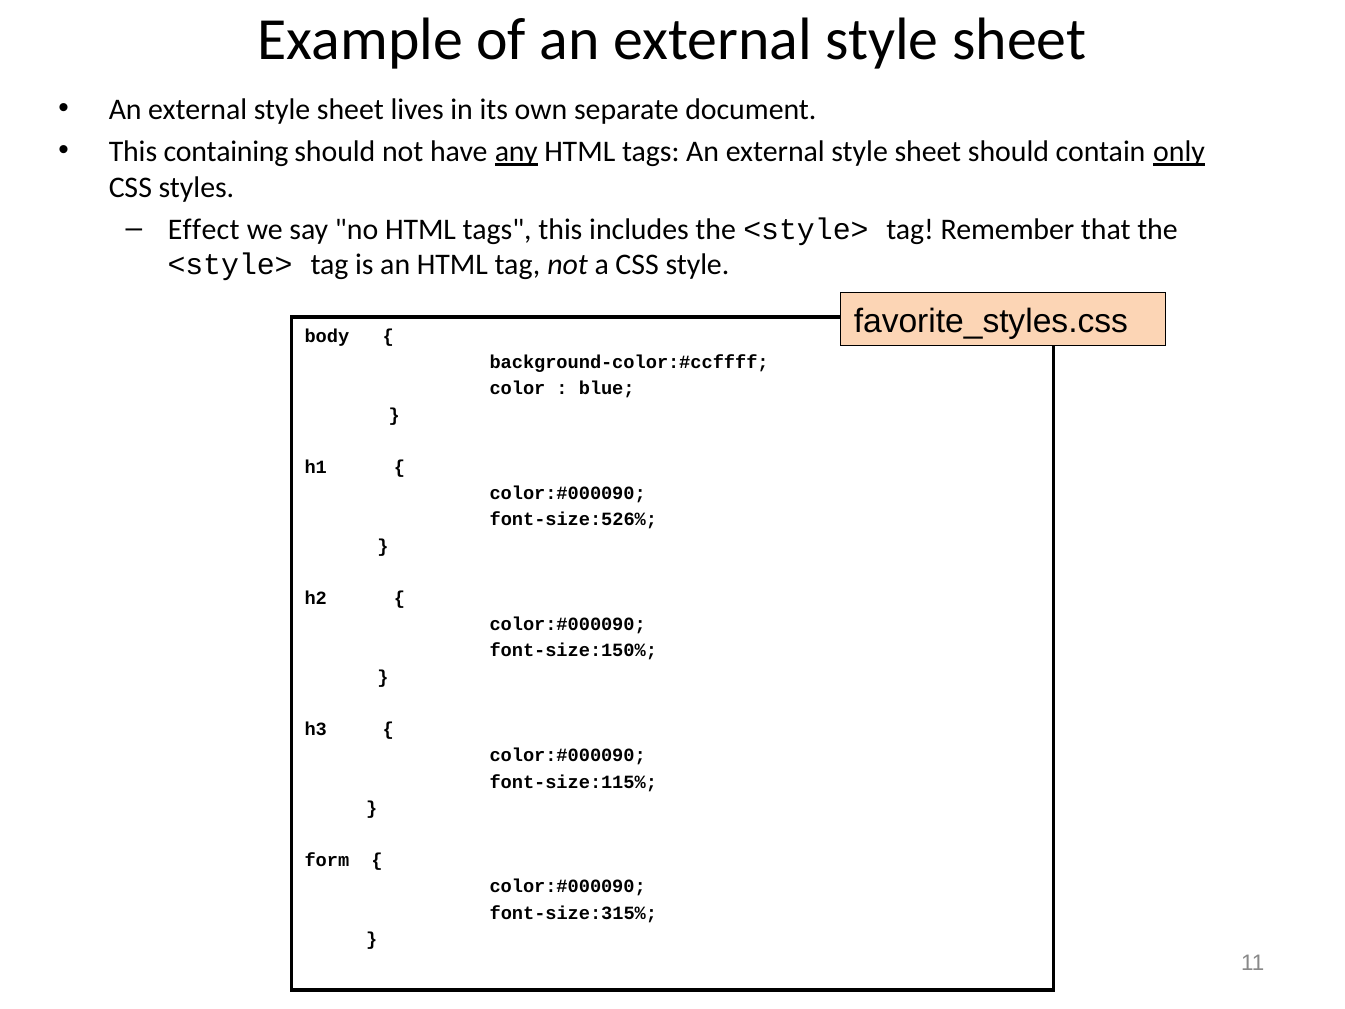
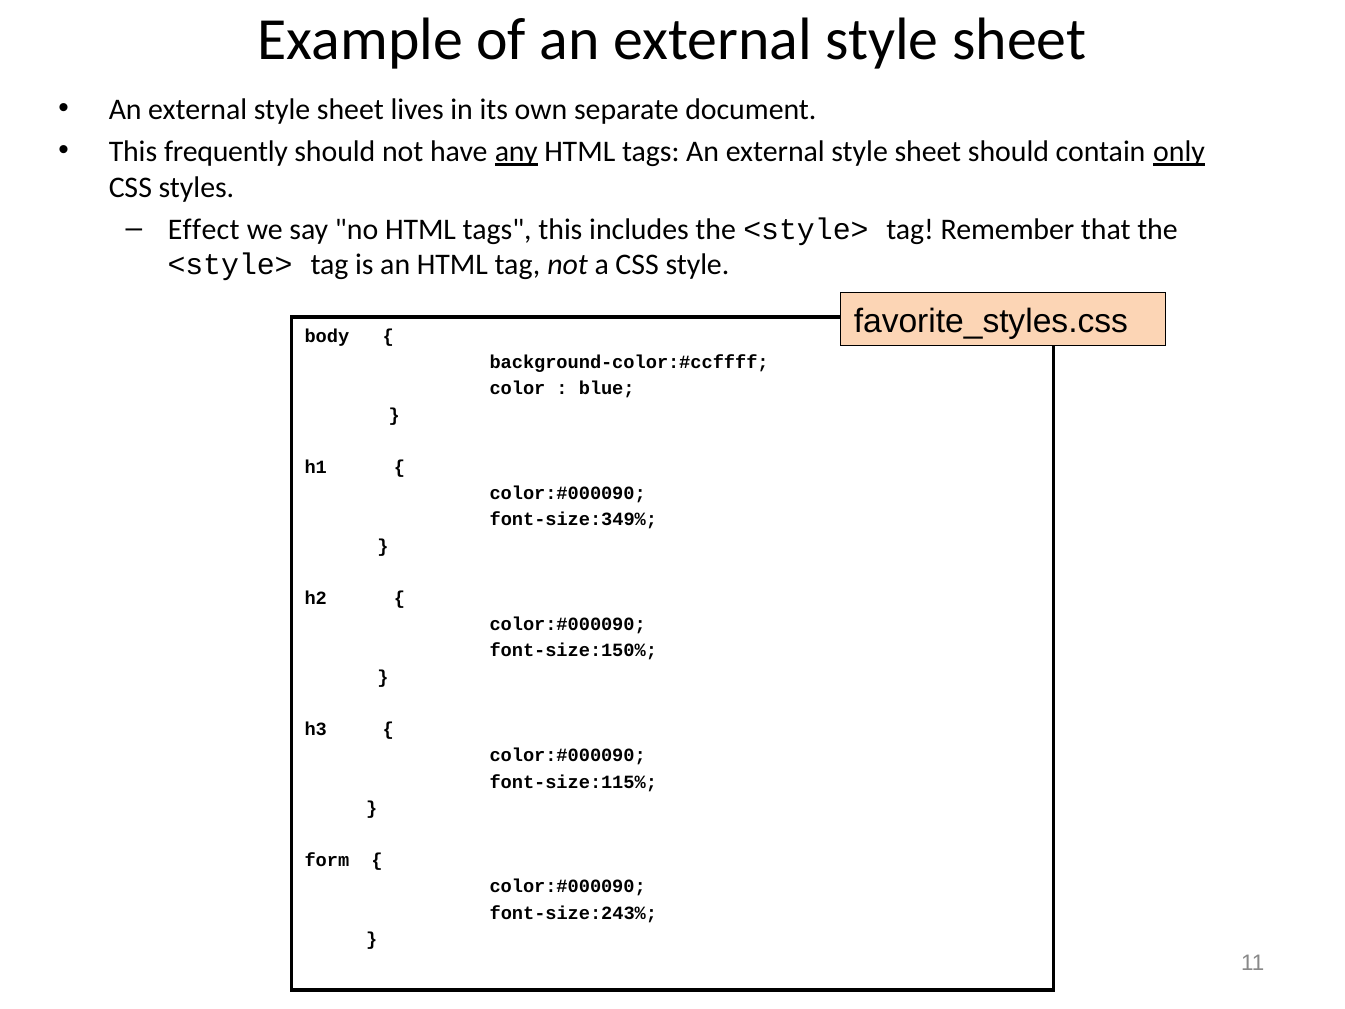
containing: containing -> frequently (226, 151)
font-size:526%: font-size:526% -> font-size:349% (573, 520)
font-size:315%: font-size:315% -> font-size:243% (573, 913)
